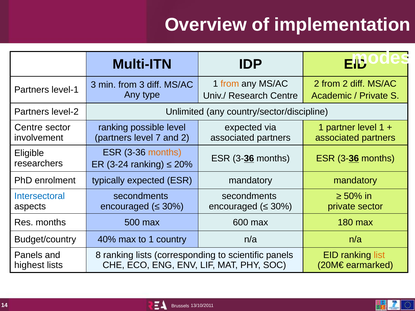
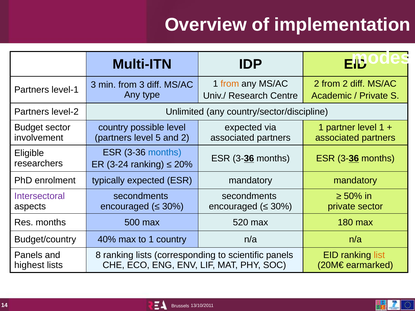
Centre: Centre -> Budget (29, 128)
ranking: ranking -> country (113, 128)
7: 7 -> 5 (158, 138)
months colour: orange -> blue (165, 152)
Intersectoral colour: blue -> purple (40, 196)
600: 600 -> 520 (241, 222)
